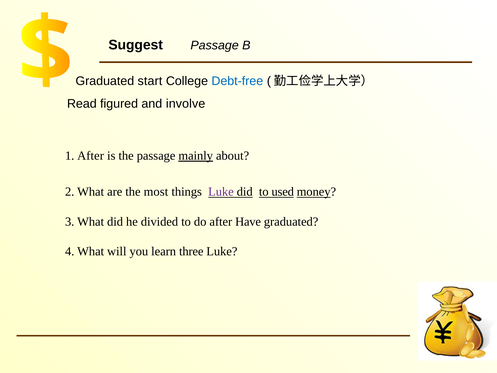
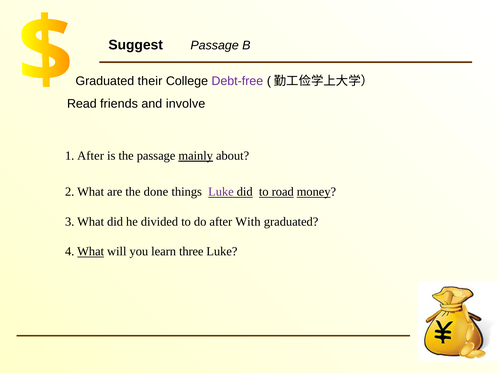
start: start -> their (150, 81)
Debt-free colour: blue -> purple (237, 81)
figured: figured -> friends (119, 104)
most: most -> done (156, 192)
used: used -> road (283, 192)
Have: Have -> With (248, 222)
What underline: none -> present (91, 251)
